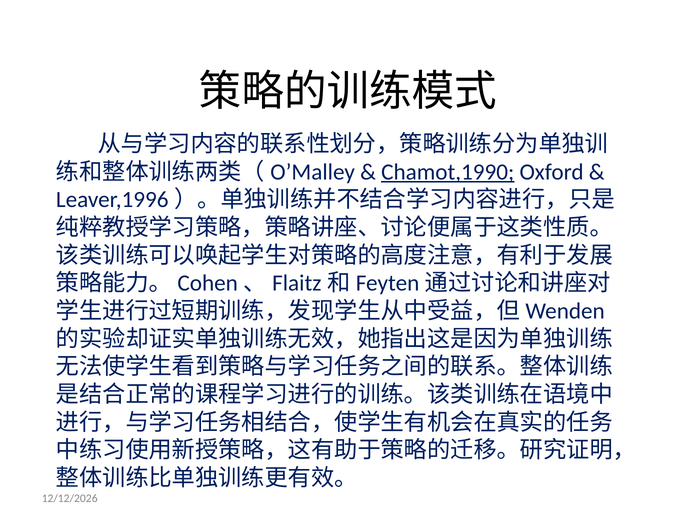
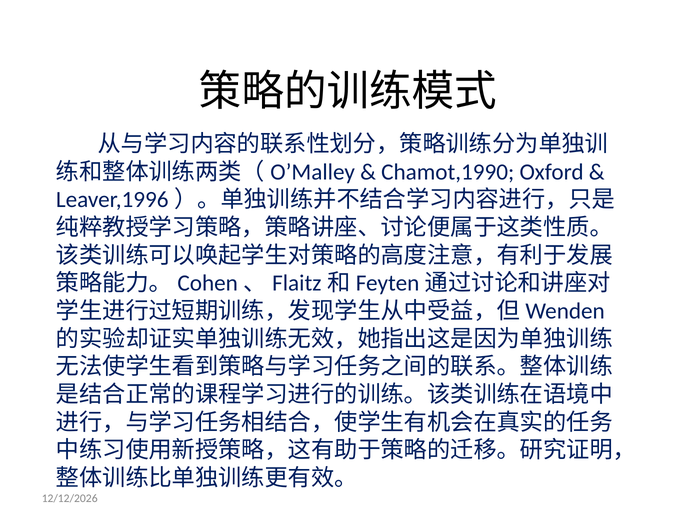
Chamot,1990 underline: present -> none (448, 172)
